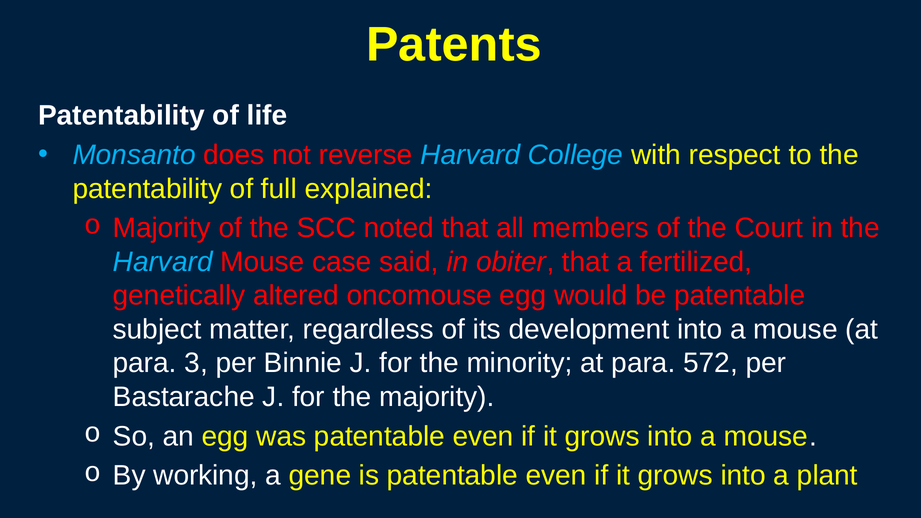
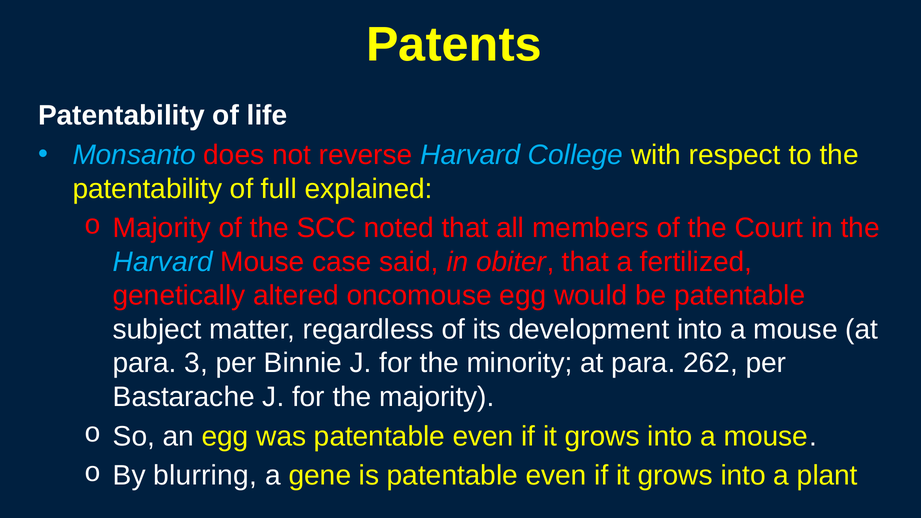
572: 572 -> 262 (710, 363)
working: working -> blurring (205, 476)
